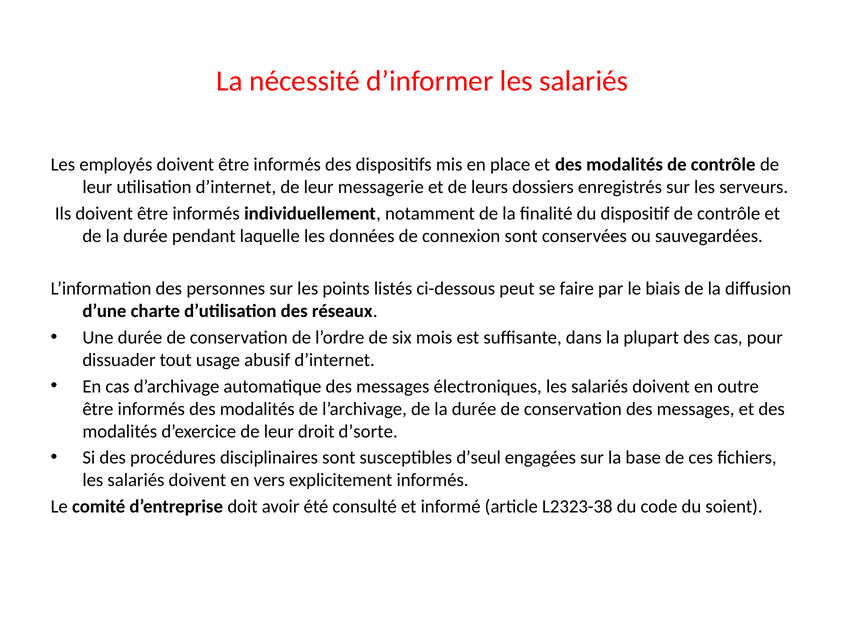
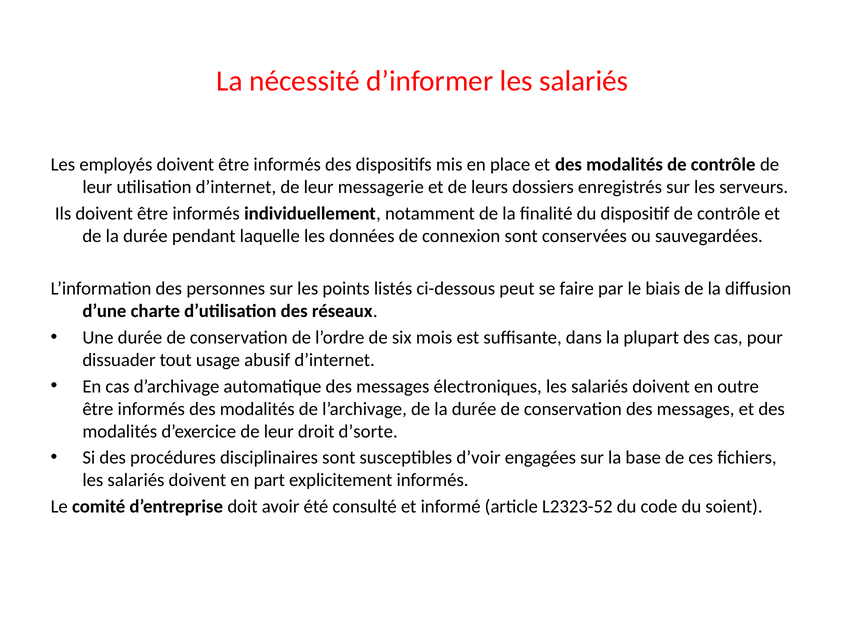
d’seul: d’seul -> d’voir (479, 457)
vers: vers -> part (269, 480)
L2323-38: L2323-38 -> L2323-52 (577, 506)
